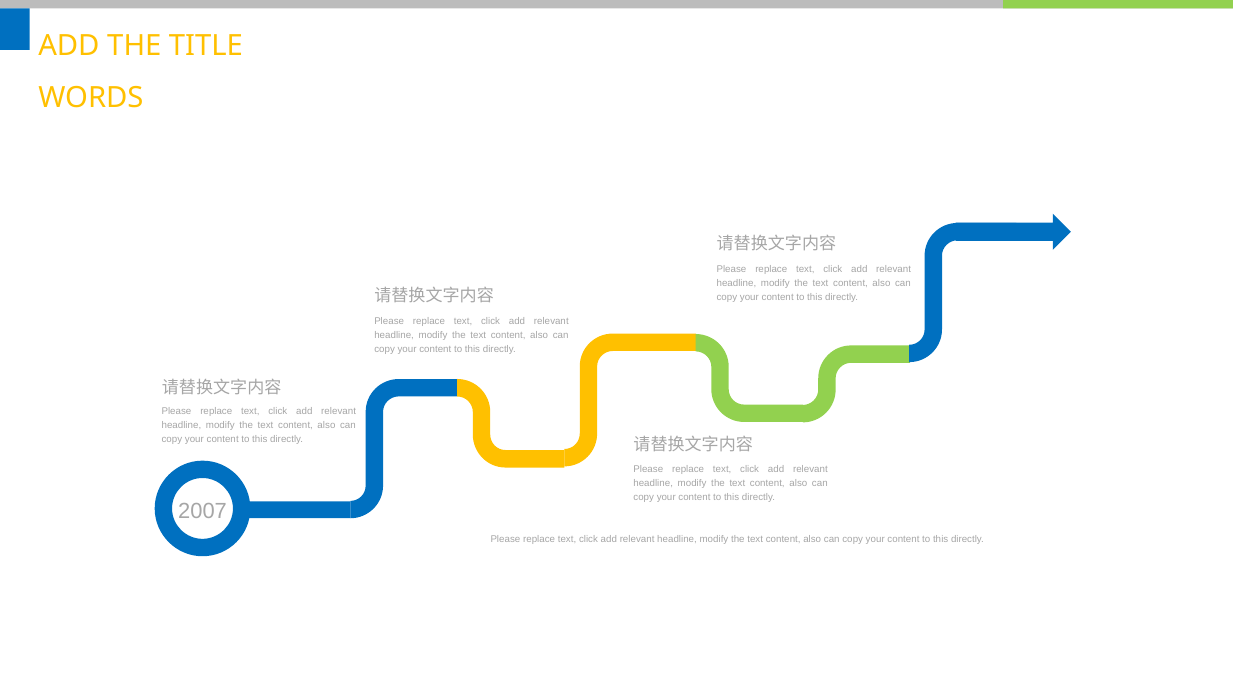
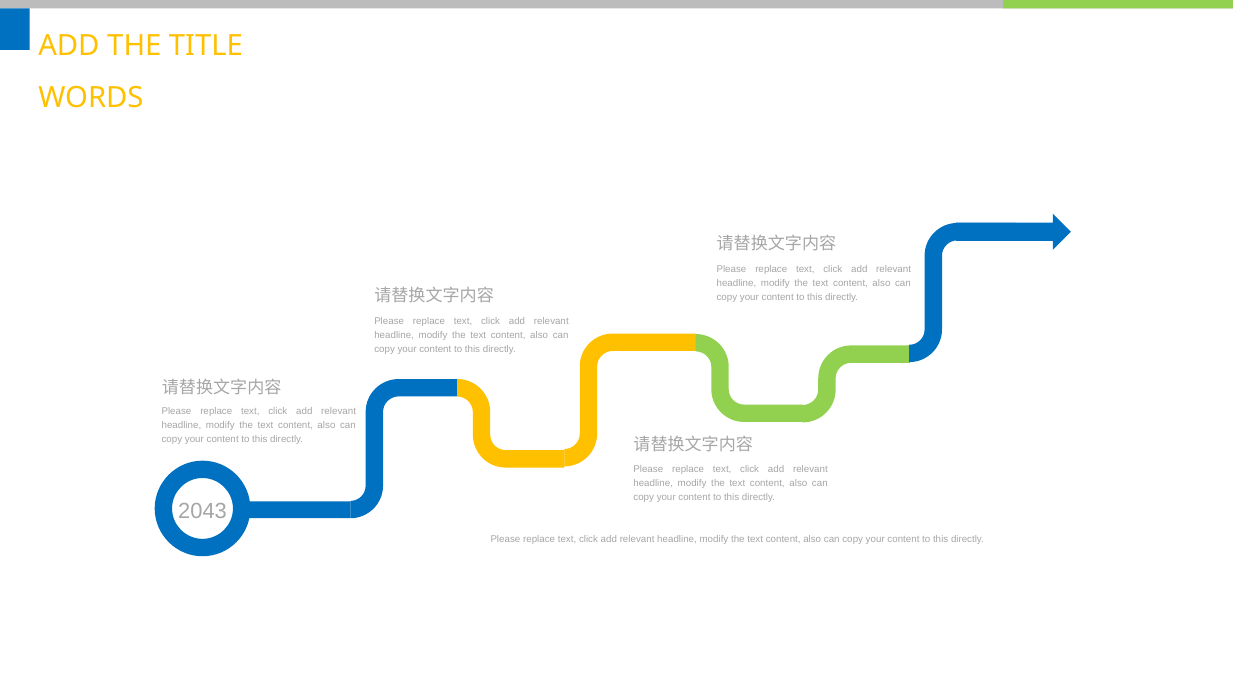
2007: 2007 -> 2043 (203, 512)
